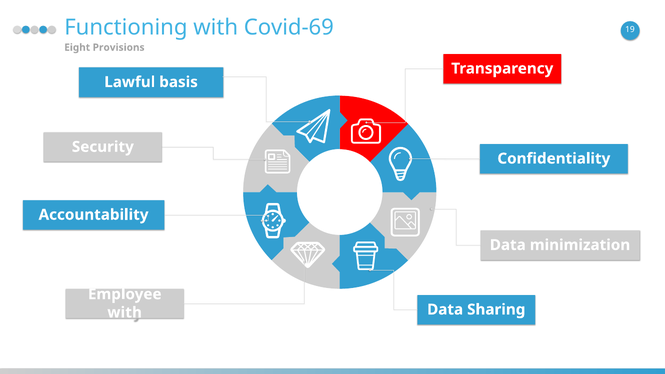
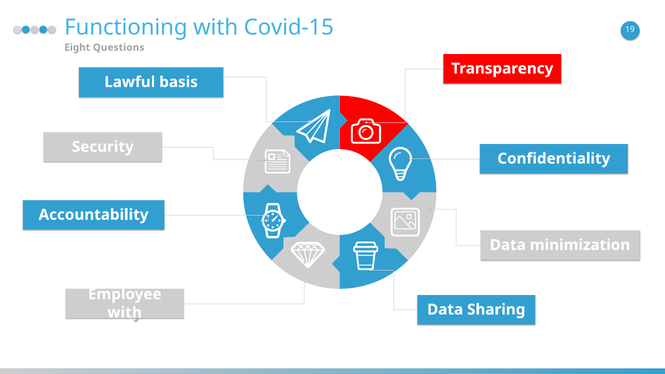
Covid-69: Covid-69 -> Covid-15 (289, 27)
Provisions: Provisions -> Questions (119, 47)
